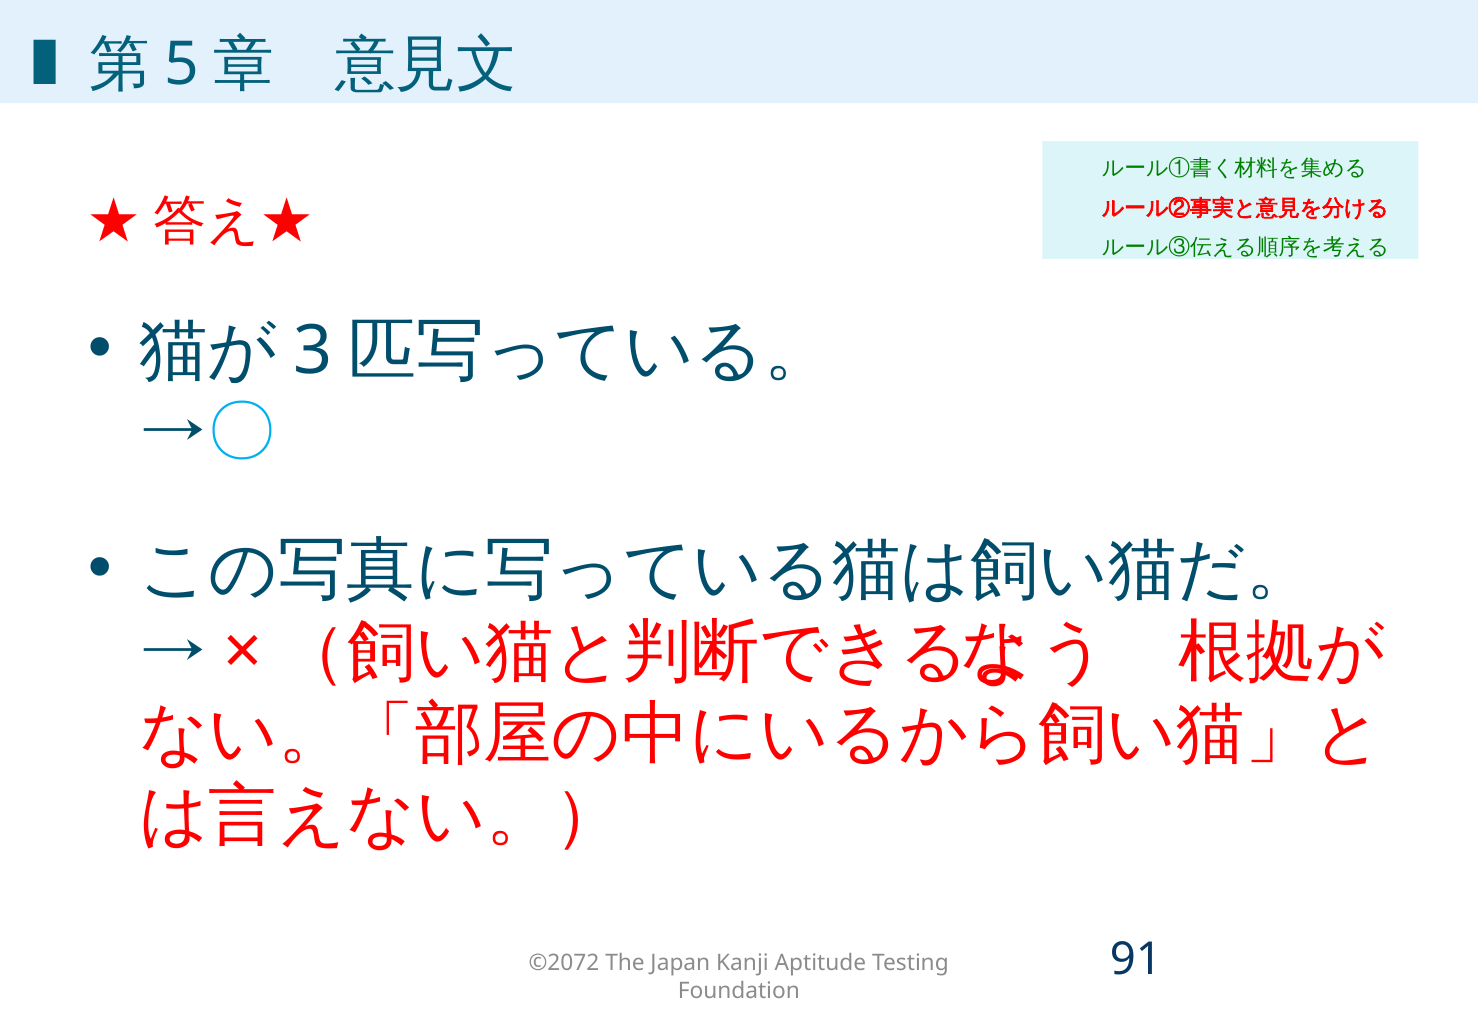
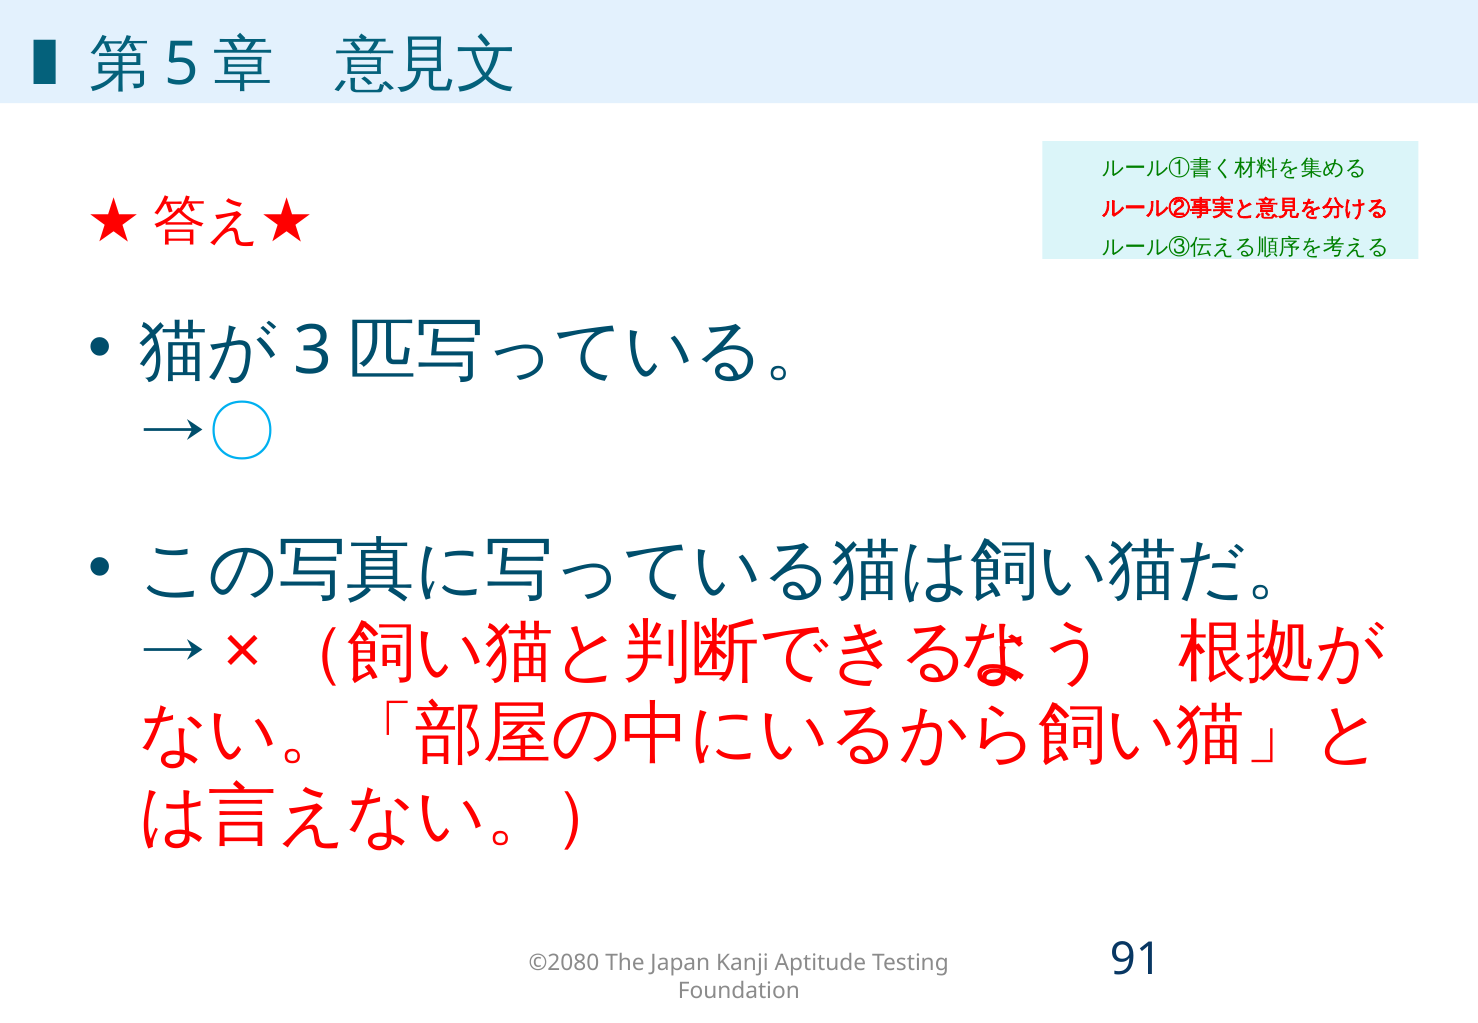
©2072: ©2072 -> ©2080 (564, 964)
